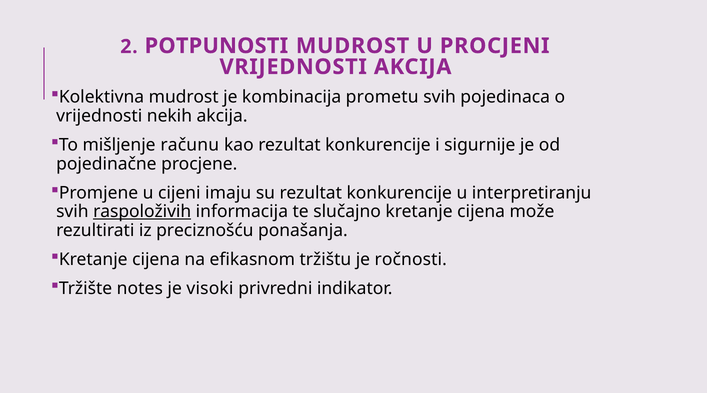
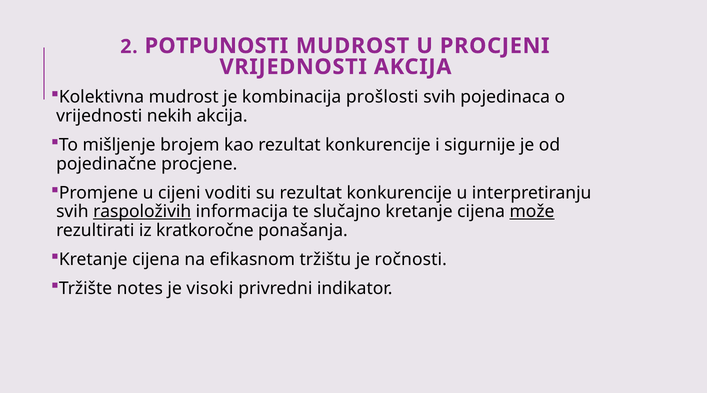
prometu: prometu -> prošlosti (382, 97)
računu: računu -> brojem (190, 145)
imaju: imaju -> voditi (228, 193)
može underline: none -> present (532, 212)
preciznošću: preciznošću -> kratkoročne (205, 230)
